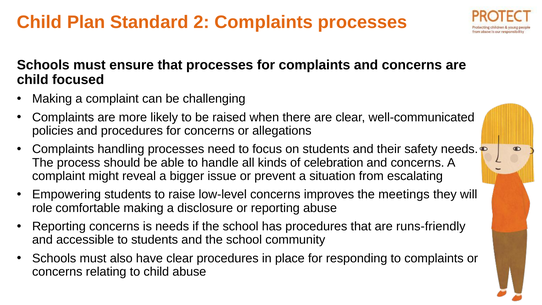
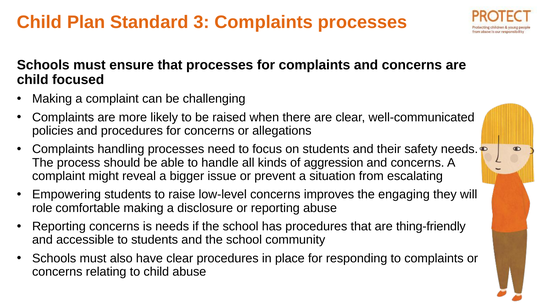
2: 2 -> 3 (202, 22)
celebration: celebration -> aggression (334, 163)
meetings: meetings -> engaging (404, 194)
runs-friendly: runs-friendly -> thing-friendly (431, 226)
